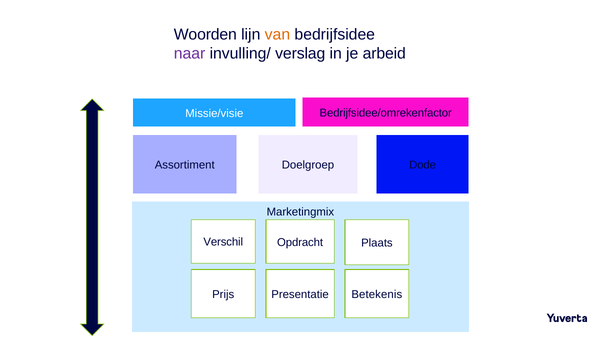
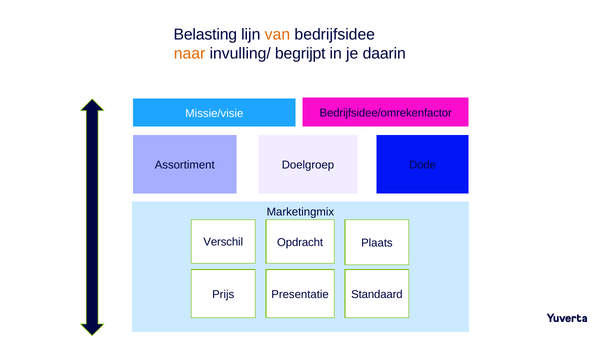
Woorden: Woorden -> Belasting (205, 35)
naar colour: purple -> orange (190, 54)
verslag: verslag -> begrijpt (300, 54)
arbeid: arbeid -> daarin (384, 54)
Betekenis: Betekenis -> Standaard (377, 294)
